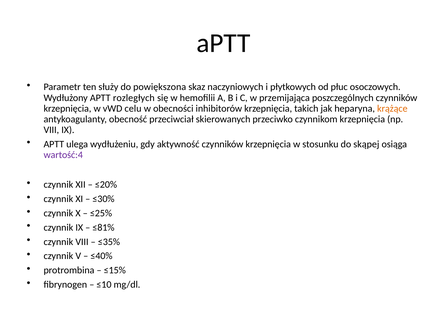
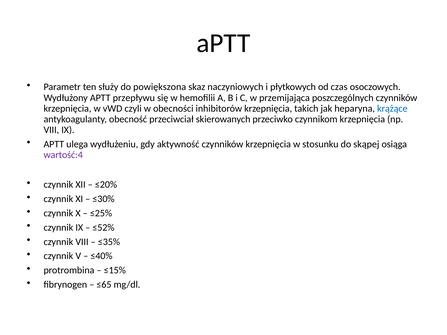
płuc: płuc -> czas (339, 87)
rozległych: rozległych -> przepływu (134, 98)
celu: celu -> czyli (133, 109)
krążące colour: orange -> blue (392, 109)
≤81%: ≤81% -> ≤52% (103, 228)
≤10: ≤10 -> ≤65 (104, 285)
